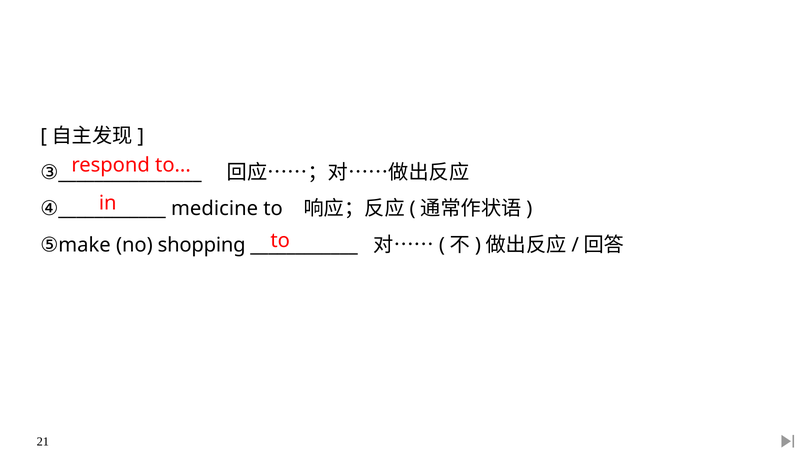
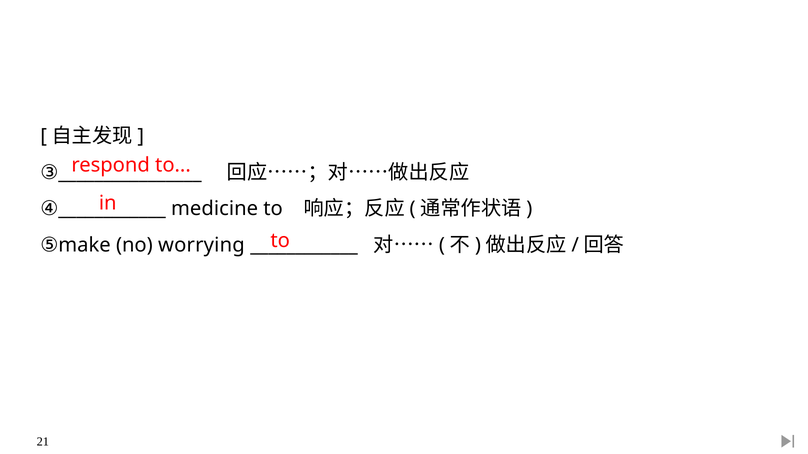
shopping: shopping -> worrying (201, 245)
